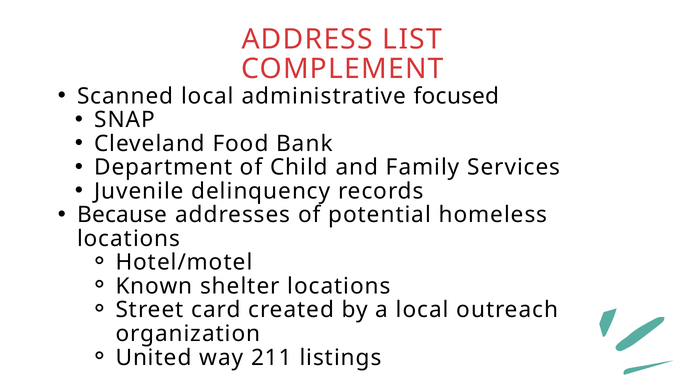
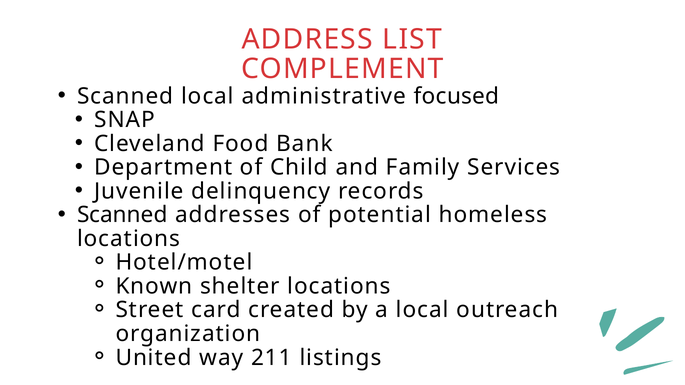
Because: Because -> Scanned (122, 215)
